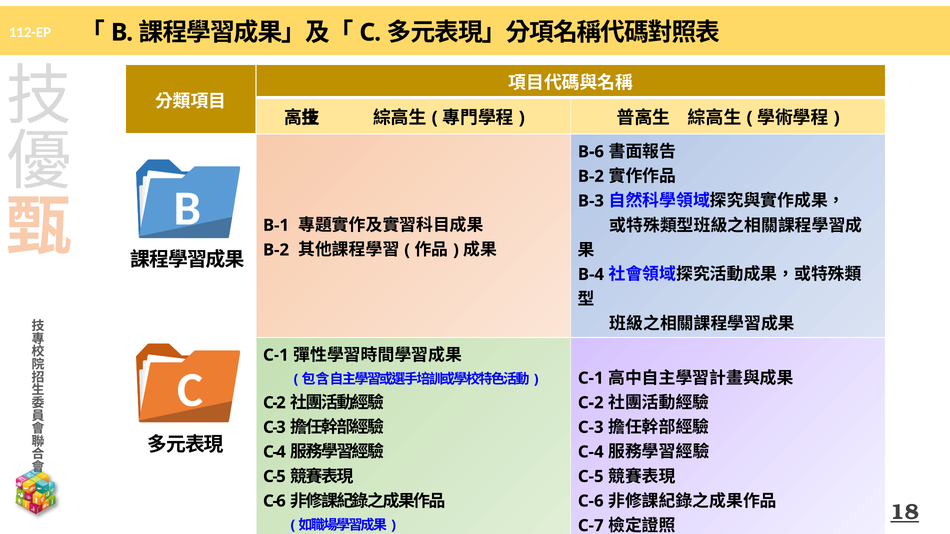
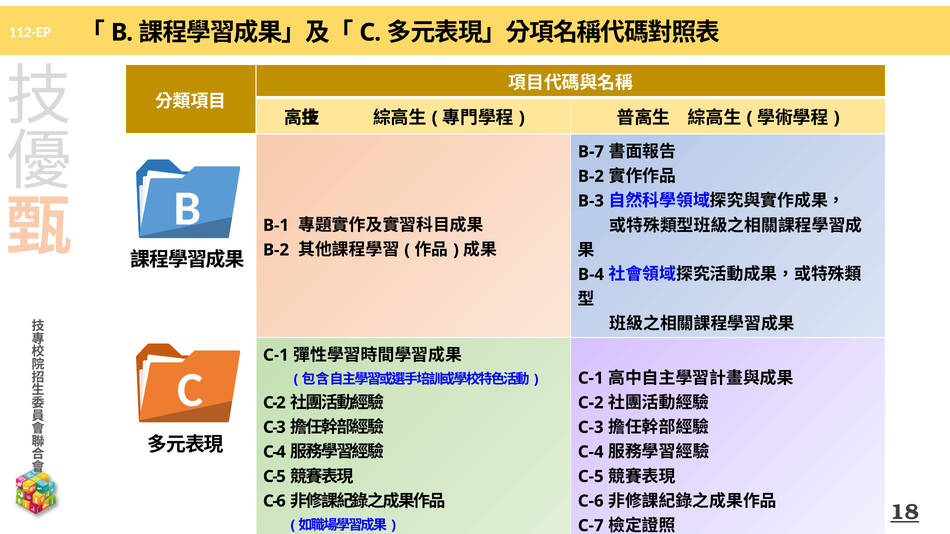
B-6: B-6 -> B-7 (591, 152)
